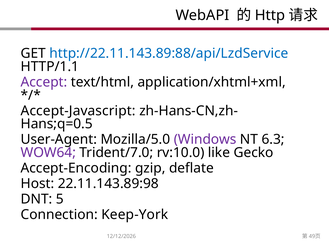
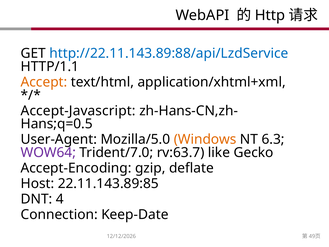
Accept colour: purple -> orange (44, 82)
Windows colour: purple -> orange (205, 139)
rv:10.0: rv:10.0 -> rv:63.7 (181, 152)
22.11.143.89:98: 22.11.143.89:98 -> 22.11.143.89:85 (108, 183)
5: 5 -> 4 (60, 199)
Keep-York: Keep-York -> Keep-Date (135, 214)
